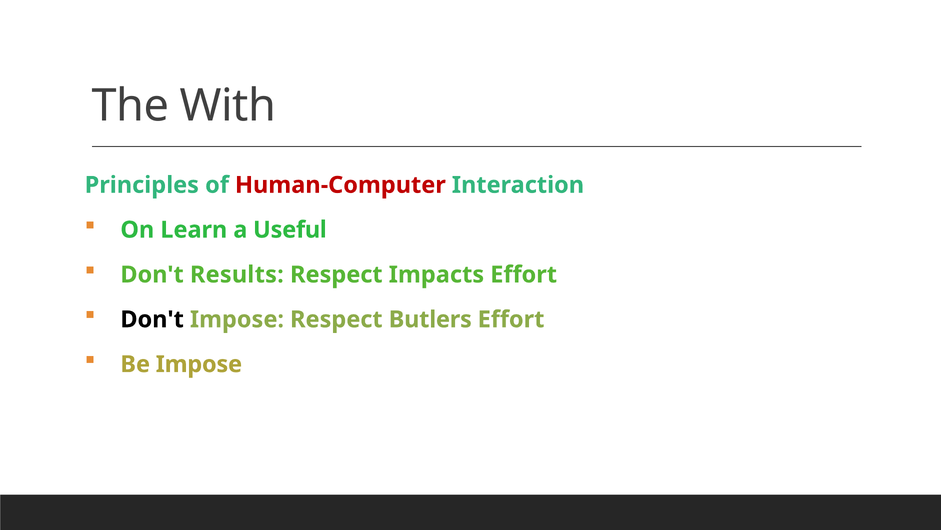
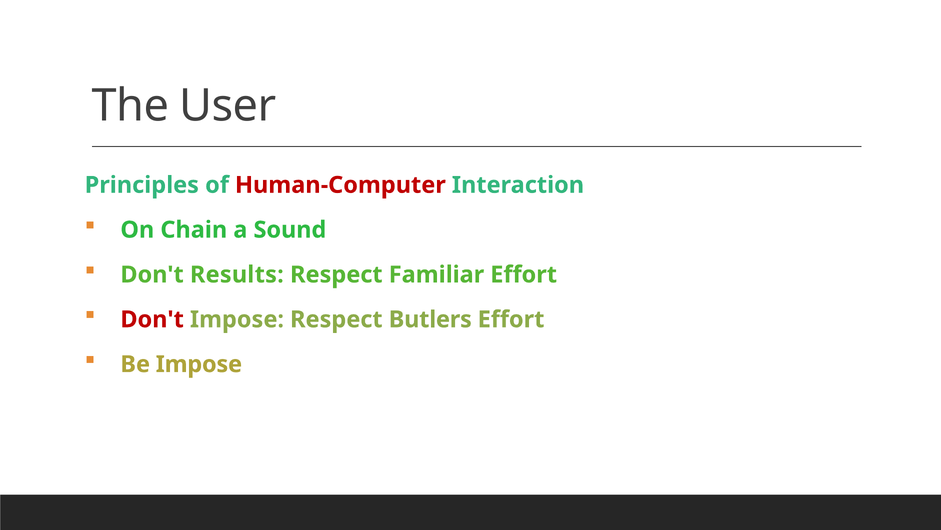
With: With -> User (228, 106)
Learn: Learn -> Chain (194, 230)
Useful: Useful -> Sound (290, 230)
Impacts: Impacts -> Familiar (436, 274)
Don't colour: black -> red (152, 319)
